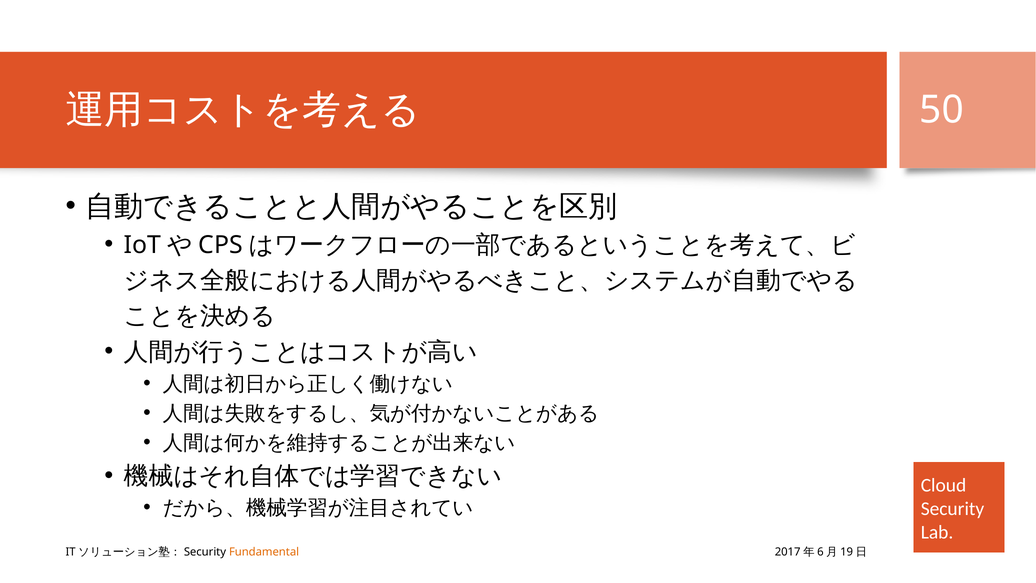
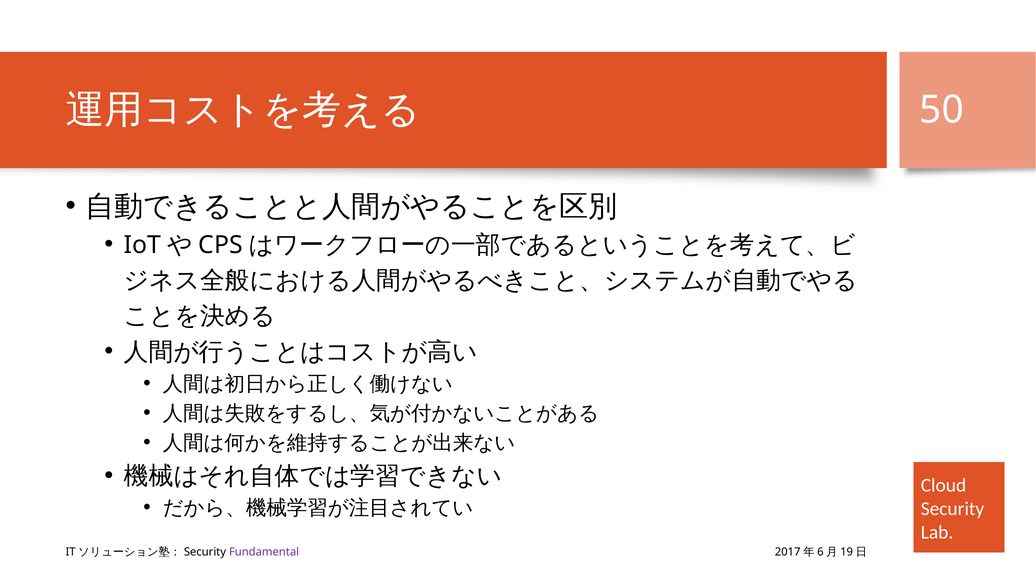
Fundamental colour: orange -> purple (264, 552)
